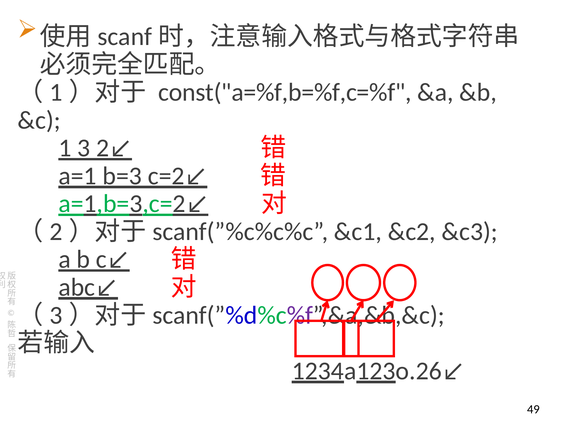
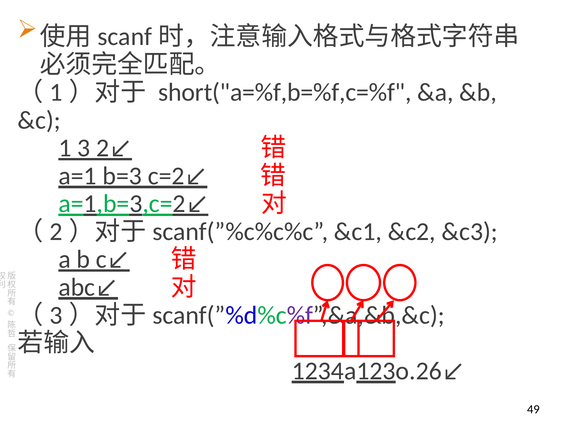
const("a=%f,b=%f,c=%f: const("a=%f,b=%f,c=%f -> short("a=%f,b=%f,c=%f (285, 92)
